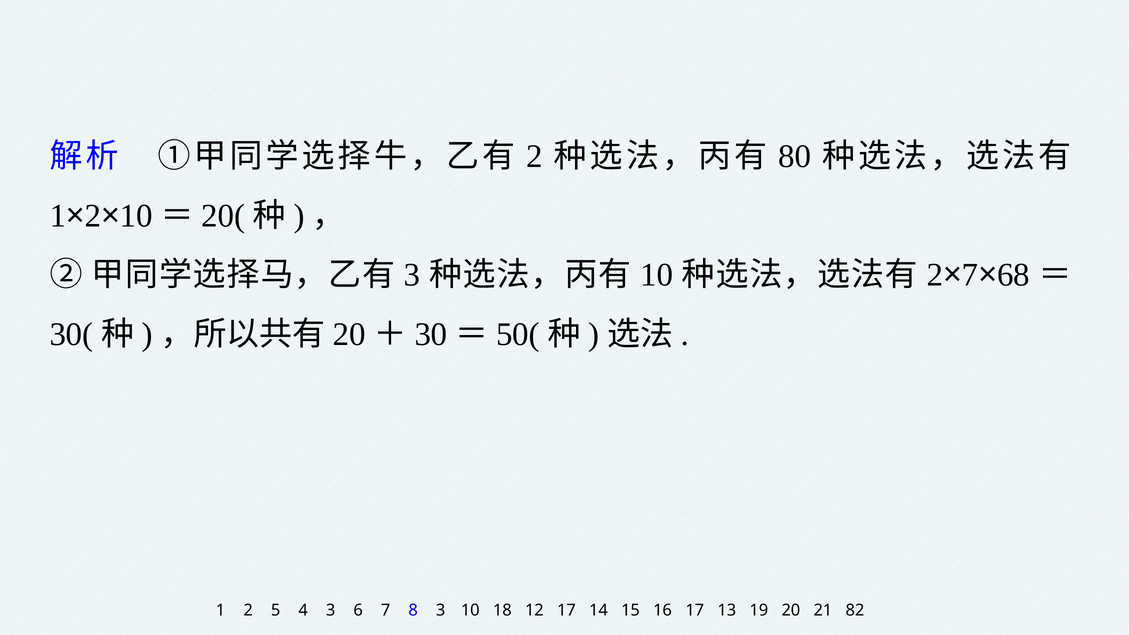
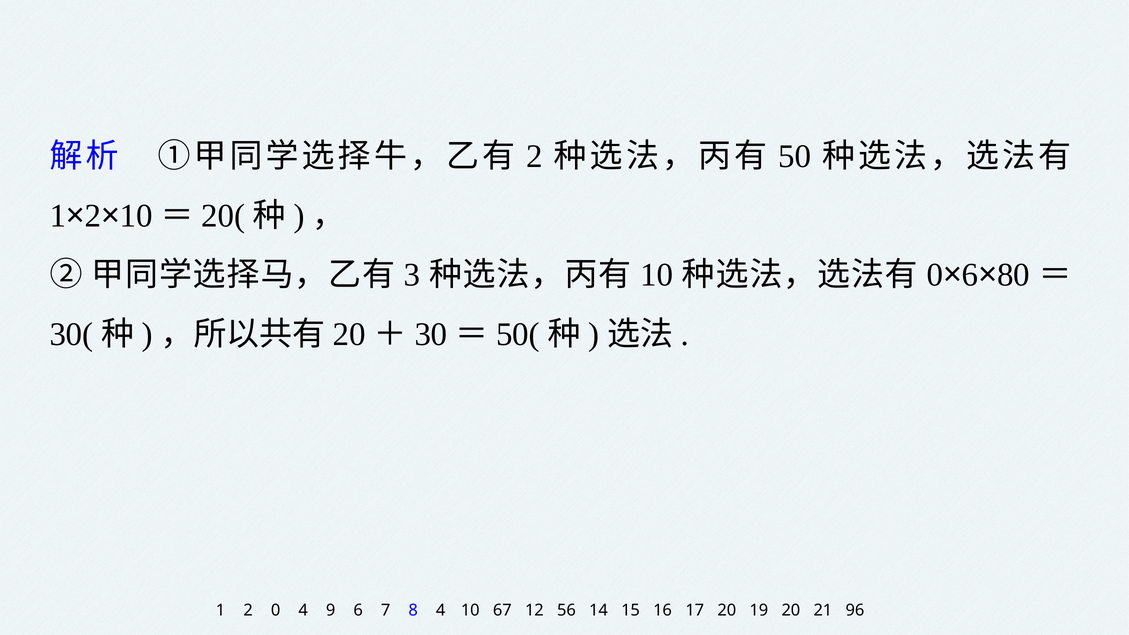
80: 80 -> 50 (795, 156)
2: 2 -> 0 (935, 275)
7: 7 -> 6 (970, 275)
68: 68 -> 80 (1013, 275)
2 5: 5 -> 0 (276, 610)
4 3: 3 -> 9 (331, 610)
8 3: 3 -> 4 (441, 610)
18: 18 -> 67 (502, 610)
12 17: 17 -> 56 (566, 610)
17 13: 13 -> 20 (727, 610)
82: 82 -> 96 (855, 610)
